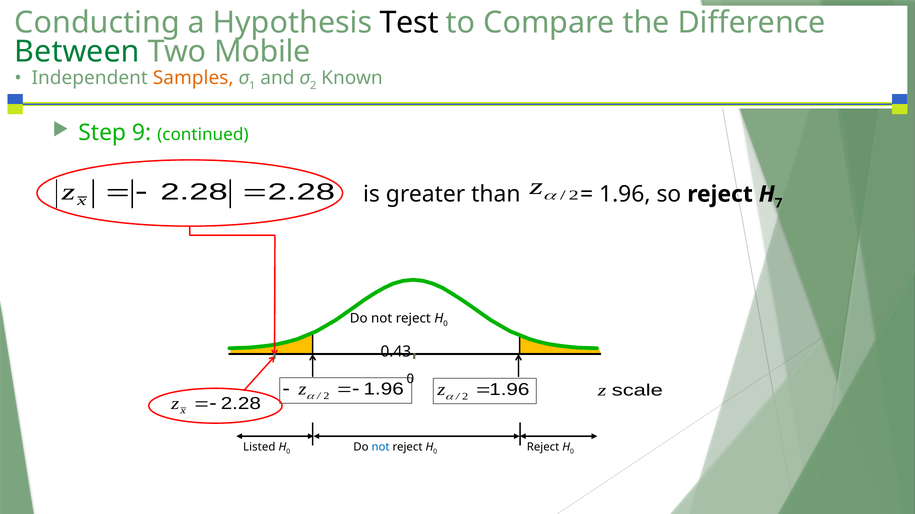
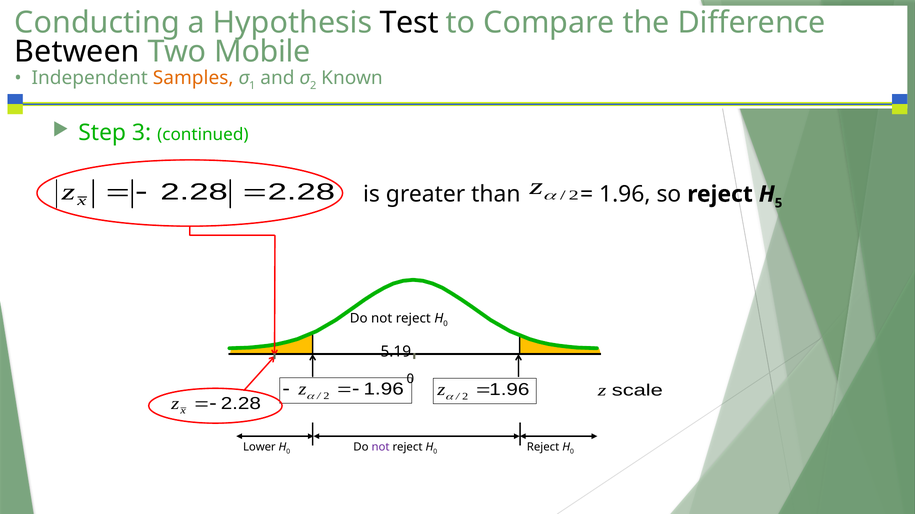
Between colour: green -> black (77, 52)
9: 9 -> 3 (142, 133)
7: 7 -> 5 (779, 203)
0.43: 0.43 -> 5.19 (396, 352)
Listed: Listed -> Lower (259, 448)
not colour: blue -> purple (381, 448)
